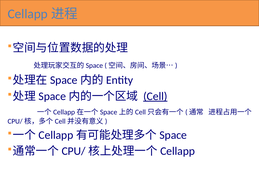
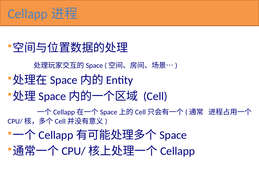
Cell underline: present -> none (155, 96)
